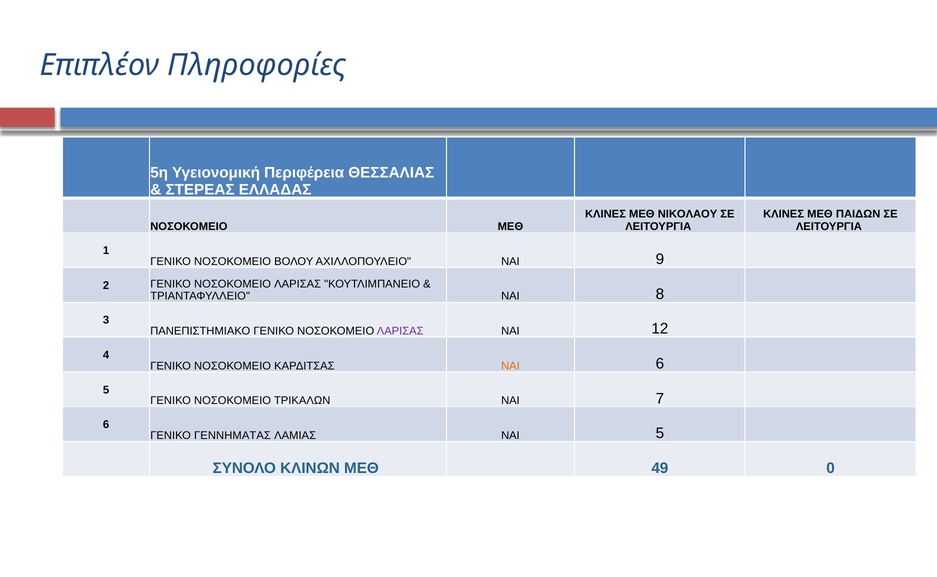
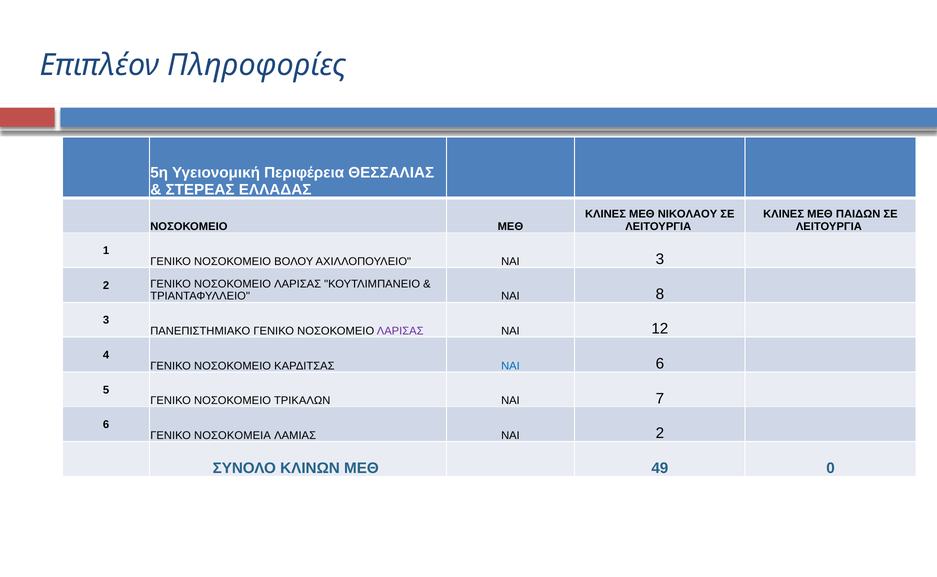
ΝΑΙ 9: 9 -> 3 (660, 259)
ΝΑΙ colour: orange -> blue (510, 366)
ΓΕΝΝΗΜΑΤΑΣ: ΓΕΝΝΗΜΑΤΑΣ -> ΝΟΣΟΚΟΜΕΙΑ (232, 435)
ΝΑΙ 5: 5 -> 2 (660, 433)
